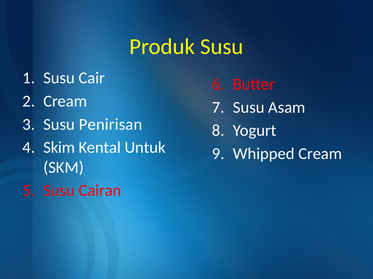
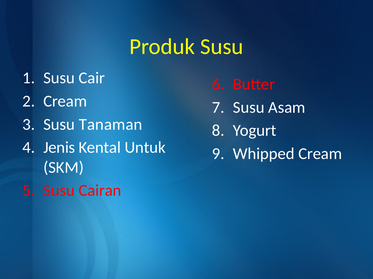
Penirisan: Penirisan -> Tanaman (111, 125)
Skim: Skim -> Jenis (59, 148)
